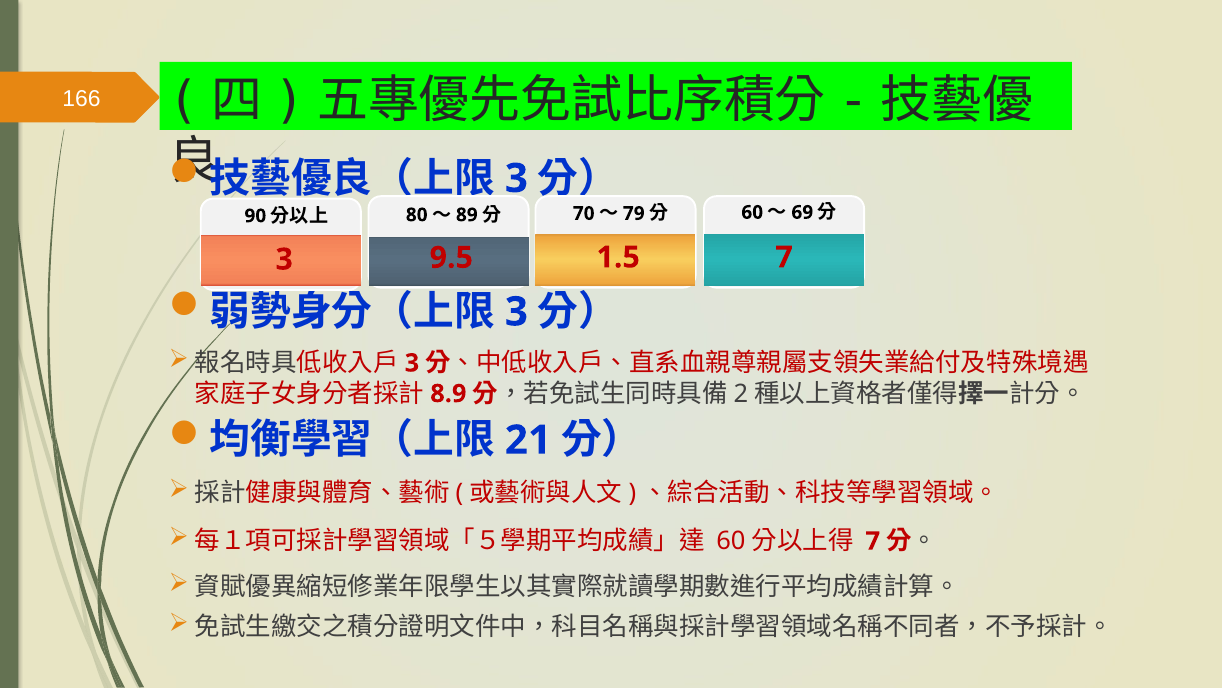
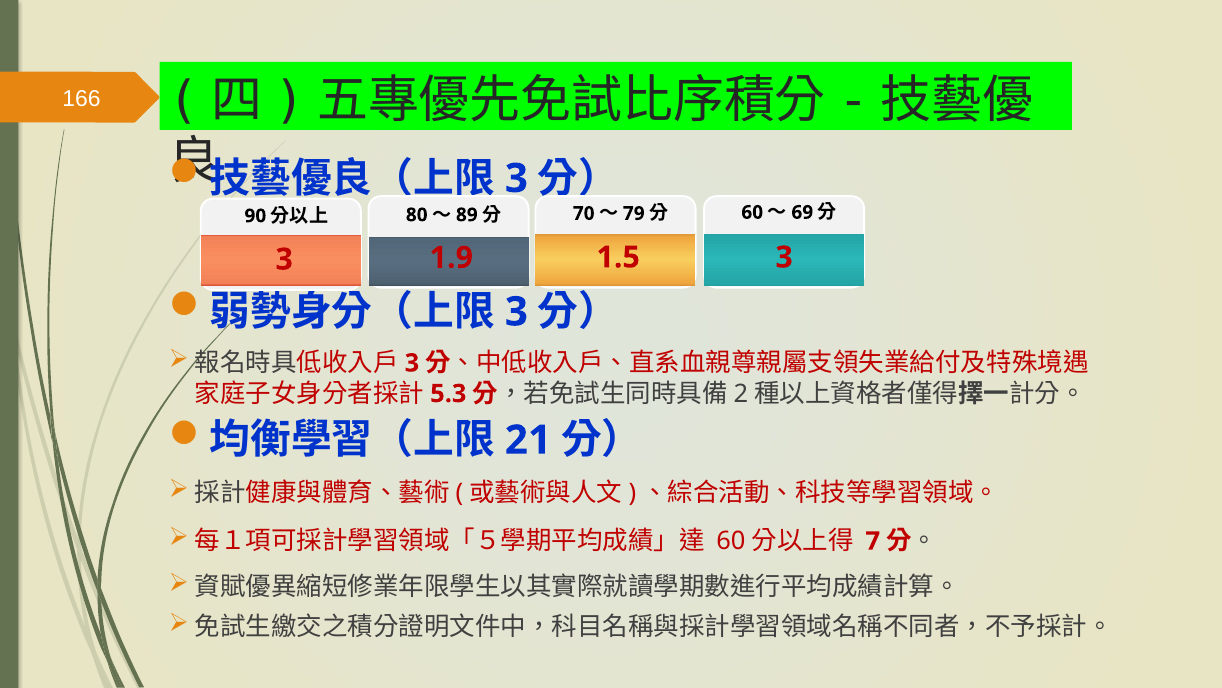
9.5: 9.5 -> 1.9 (451, 257)
1.5 7: 7 -> 3 (784, 257)
8.9: 8.9 -> 5.3 (448, 393)
